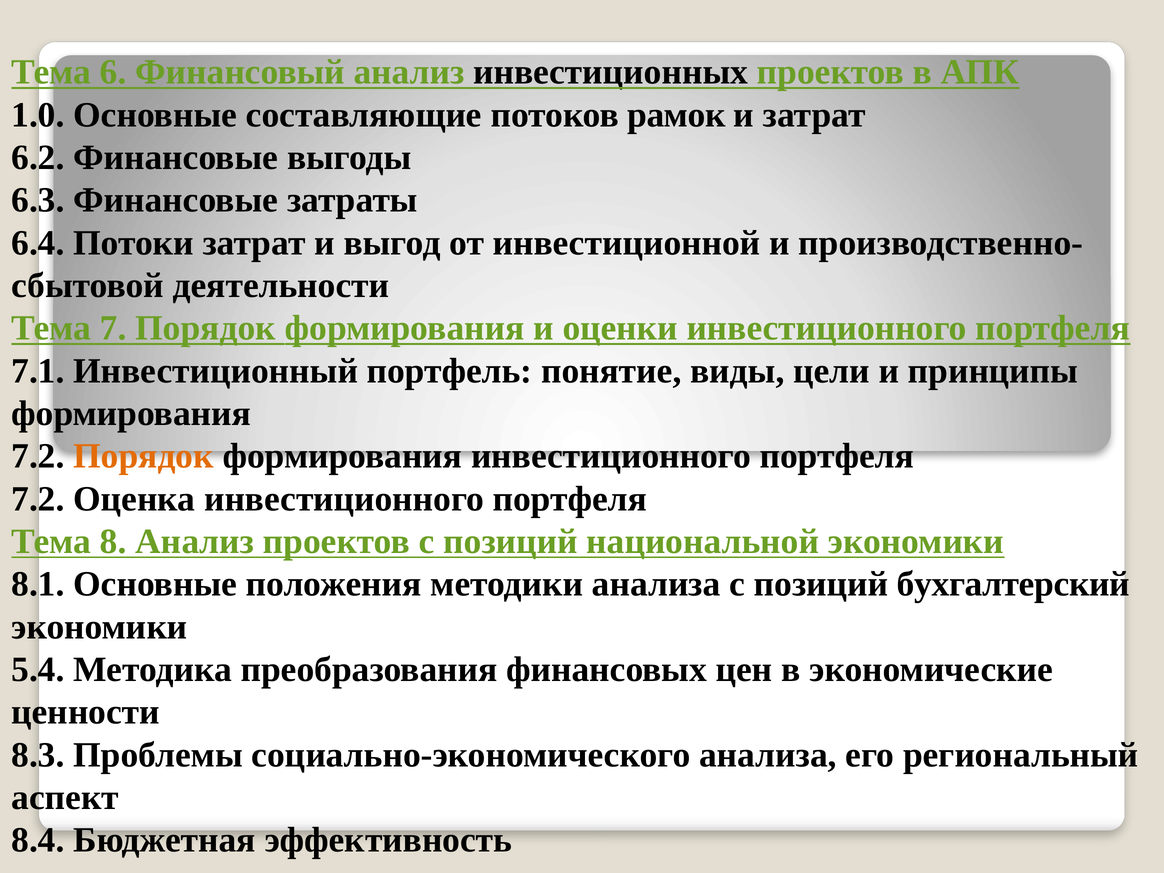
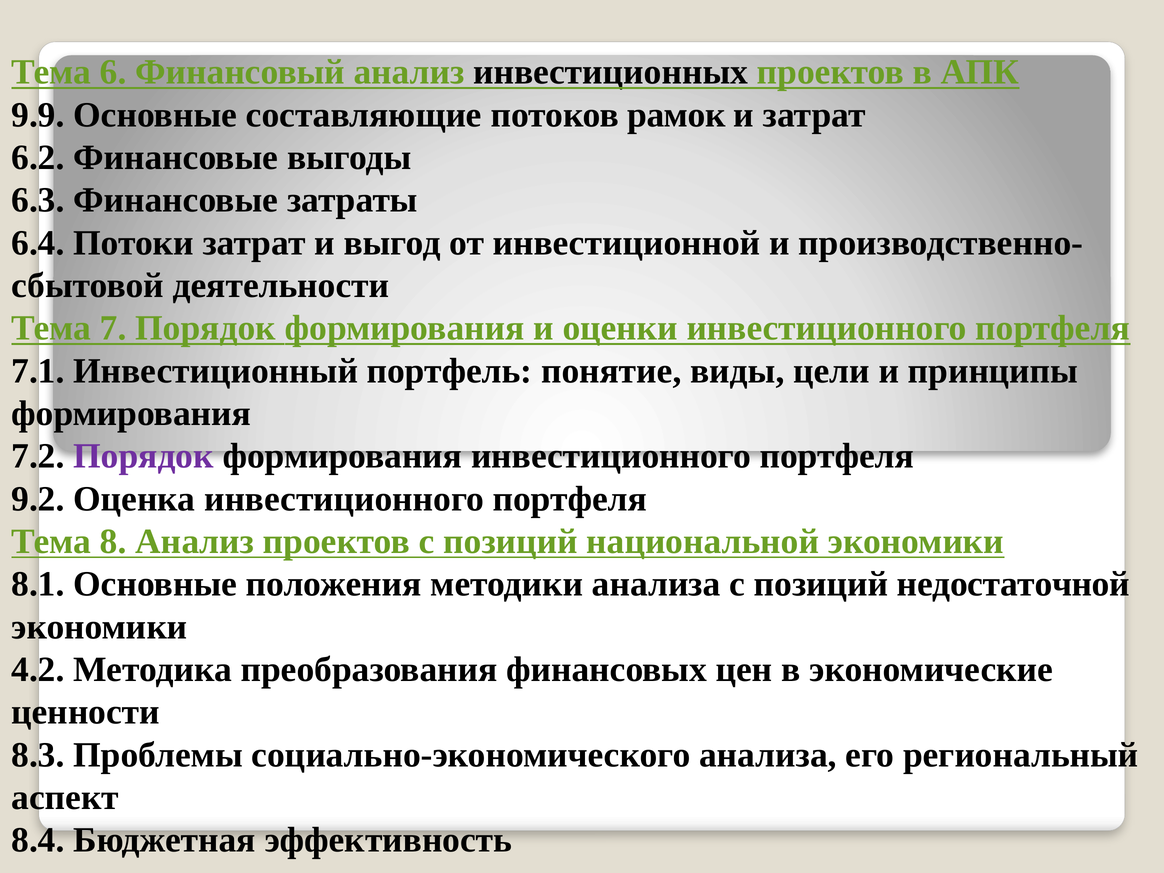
1.0: 1.0 -> 9.9 (38, 115)
Порядок colour: orange -> purple (144, 456)
7.2: 7.2 -> 9.2 (38, 499)
бухгалтерский: бухгалтерский -> недостаточной (1013, 584)
5.4: 5.4 -> 4.2 (38, 669)
